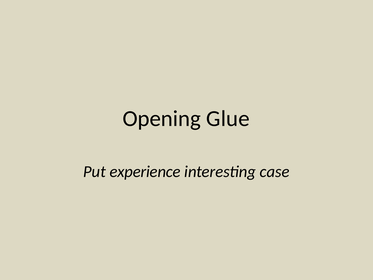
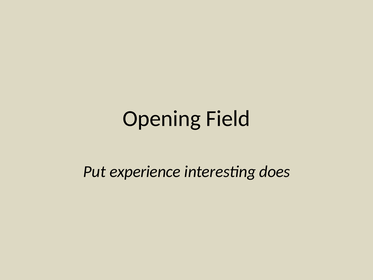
Glue: Glue -> Field (228, 118)
case: case -> does (275, 171)
